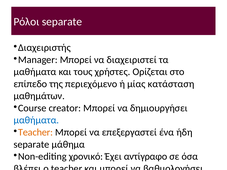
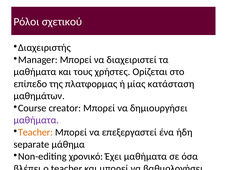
Ρόλοι separate: separate -> σχετικού (62, 22)
επίπεδο της περιεχόμενο: περιεχόμενο -> πλατφορμας (91, 84)
μαθήματα colour: blue -> purple (36, 120)
Έχει αντίγραφο: αντίγραφο -> μαθήματα (145, 157)
